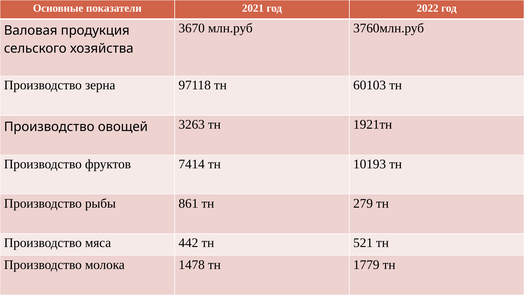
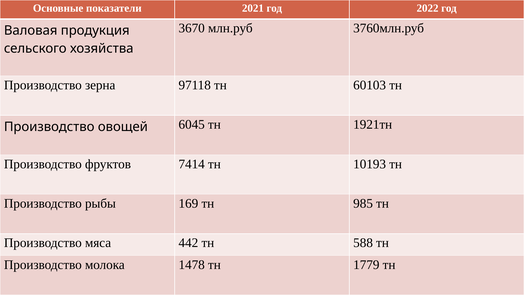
3263: 3263 -> 6045 (192, 125)
861: 861 -> 169 (188, 203)
279: 279 -> 985 (363, 203)
521: 521 -> 588 (363, 243)
